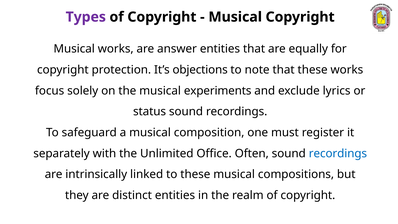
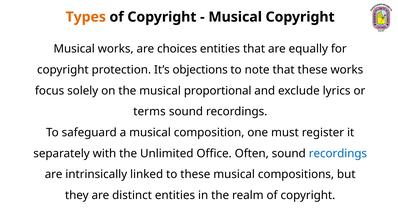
Types colour: purple -> orange (86, 17)
answer: answer -> choices (177, 49)
experiments: experiments -> proportional (218, 91)
status: status -> terms (149, 112)
